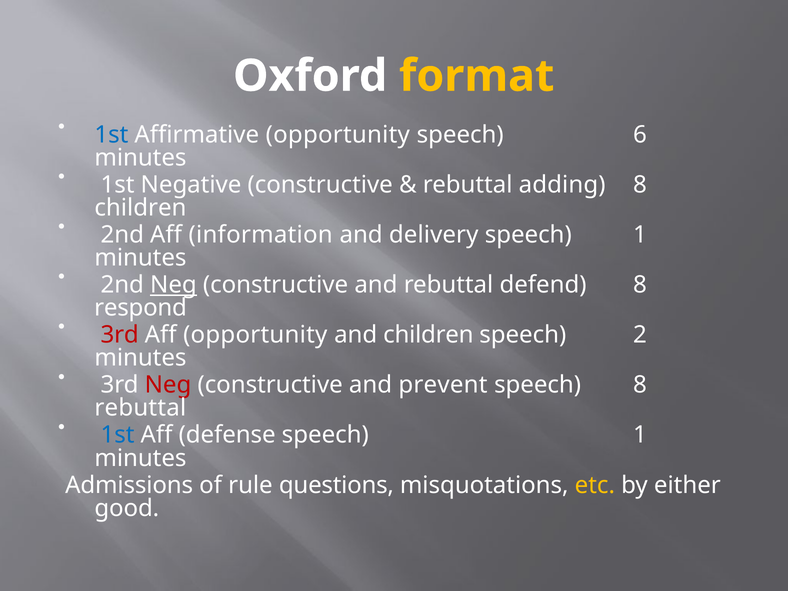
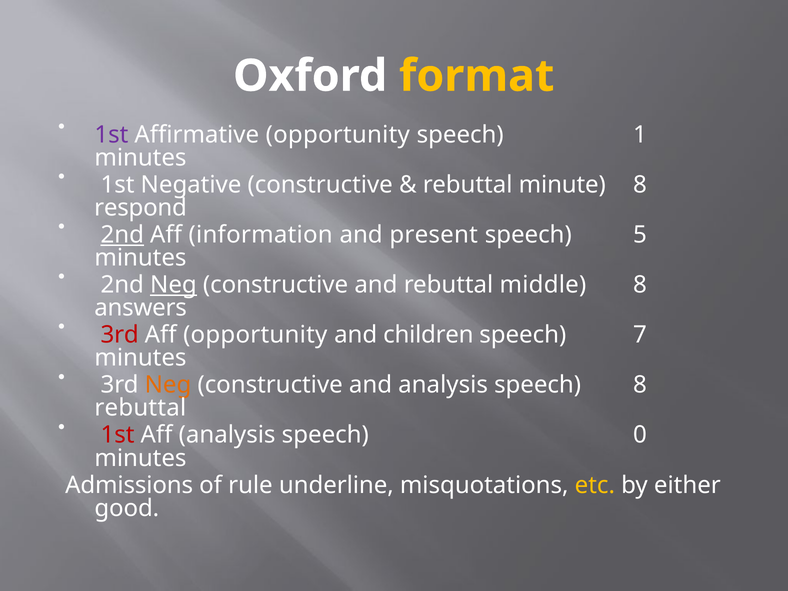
1st colour: blue -> purple (111, 135)
6: 6 -> 1 (640, 135)
adding: adding -> minute (562, 185)
children: children -> respond (141, 208)
2nd underline: none -> present (122, 235)
delivery: delivery -> present (434, 235)
1: 1 -> 5 (640, 235)
defend: defend -> middle (543, 285)
respond: respond -> answers (141, 308)
2: 2 -> 7 (640, 335)
Neg colour: red -> orange (168, 385)
and prevent: prevent -> analysis (443, 385)
1st colour: blue -> red (118, 435)
Aff defense: defense -> analysis (227, 435)
1: 1 -> 0 (640, 435)
questions: questions -> underline (336, 485)
